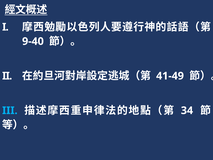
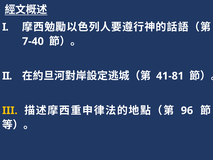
9-40: 9-40 -> 7-40 (33, 41)
41-49: 41-49 -> 41-81 (170, 76)
III colour: light blue -> yellow (10, 110)
34: 34 -> 96 (187, 110)
